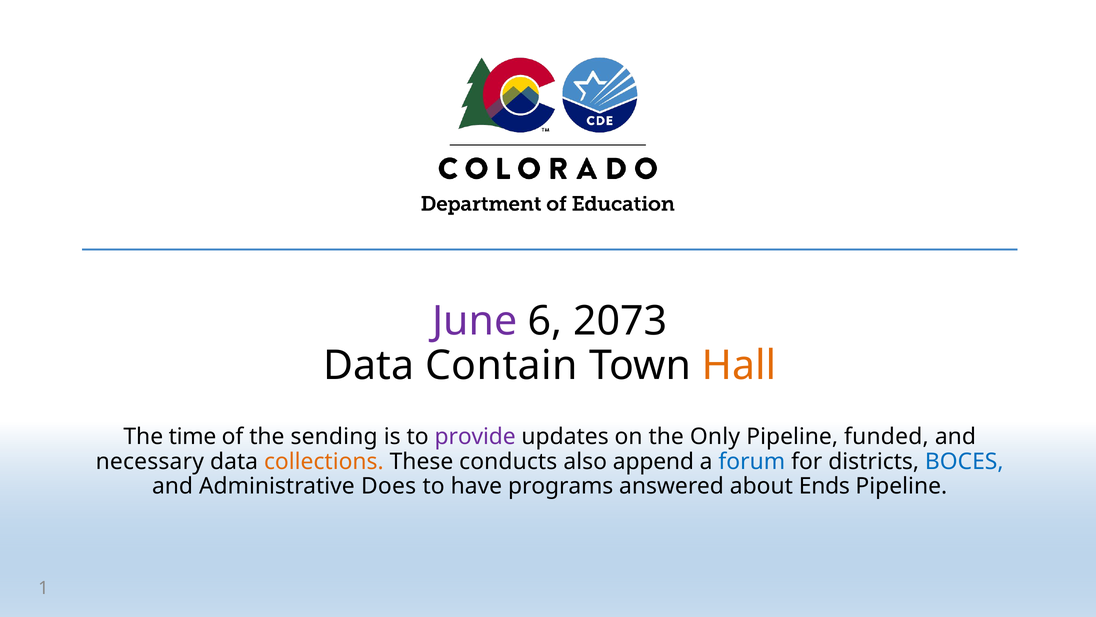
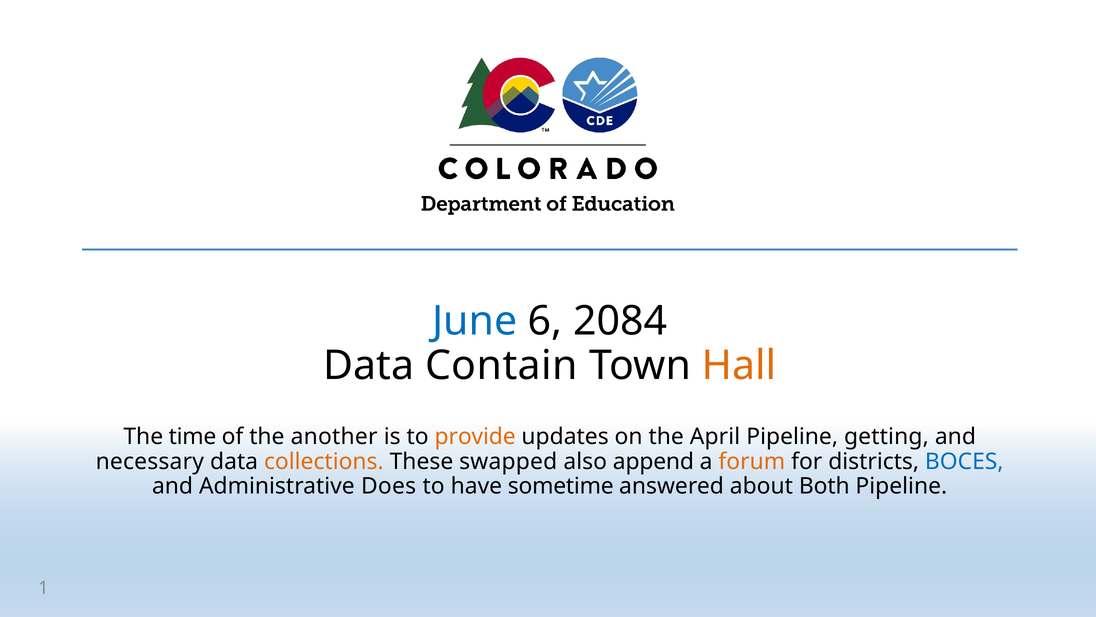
June colour: purple -> blue (475, 321)
2073: 2073 -> 2084 (620, 321)
sending: sending -> another (334, 437)
provide colour: purple -> orange (475, 437)
Only: Only -> April (715, 437)
funded: funded -> getting (886, 437)
conducts: conducts -> swapped (508, 461)
forum colour: blue -> orange (752, 461)
programs: programs -> sometime (561, 486)
Ends: Ends -> Both (824, 486)
